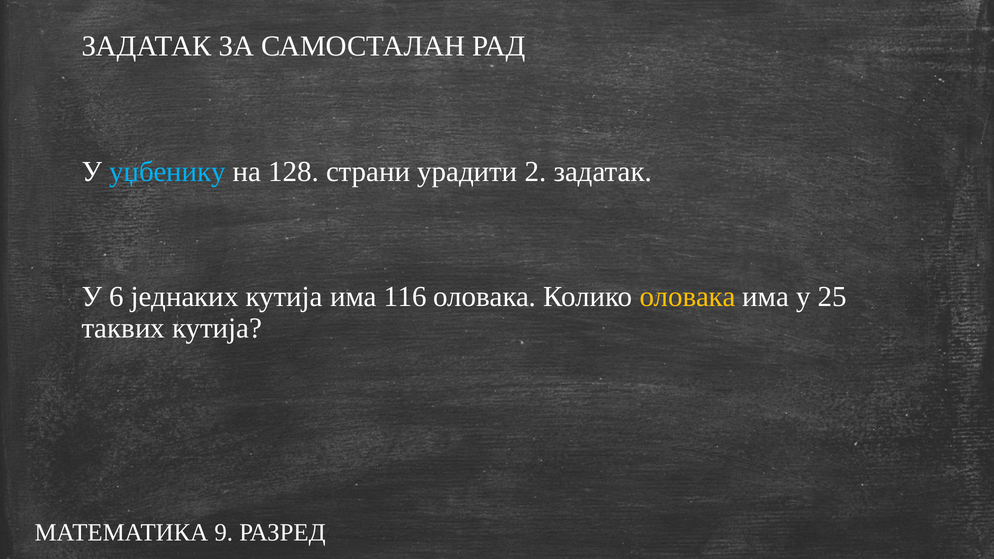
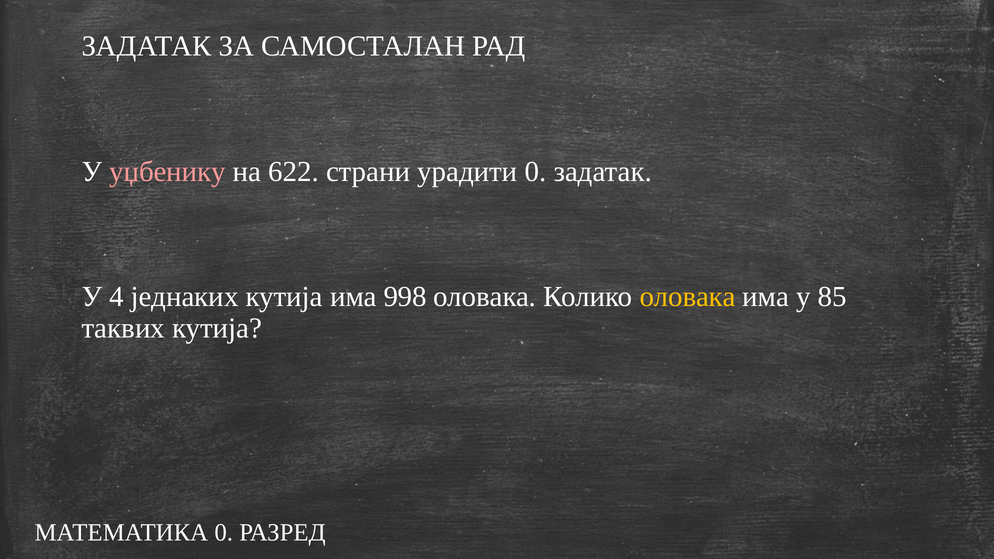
уџбенику colour: light blue -> pink (167, 172)
128: 128 -> 622 (294, 172)
урадити 2: 2 -> 0 (536, 172)
6: 6 -> 4 (116, 297)
116: 116 -> 998 (405, 297)
25: 25 -> 85 (832, 297)
МАТЕМАТИКА 9: 9 -> 0 (224, 533)
